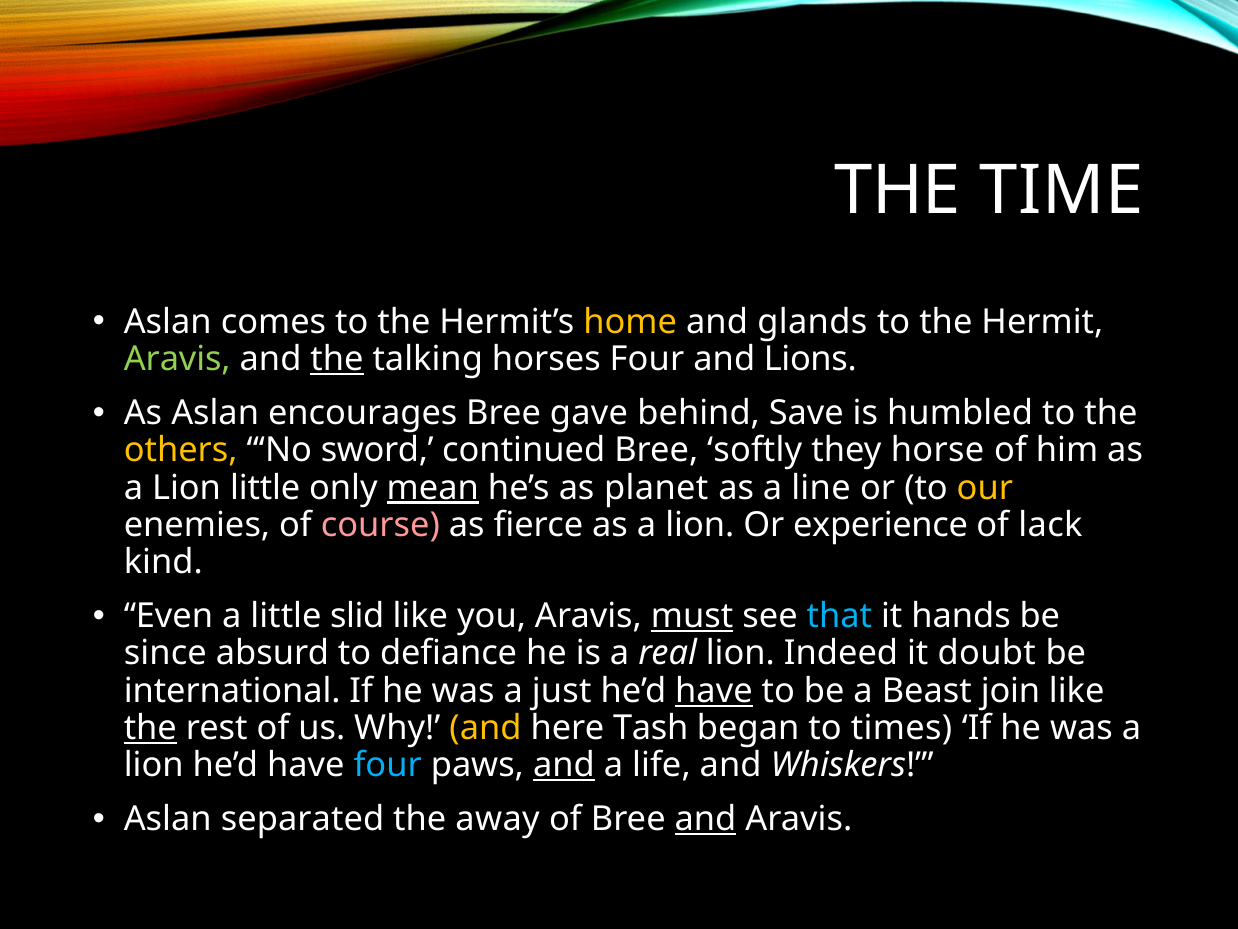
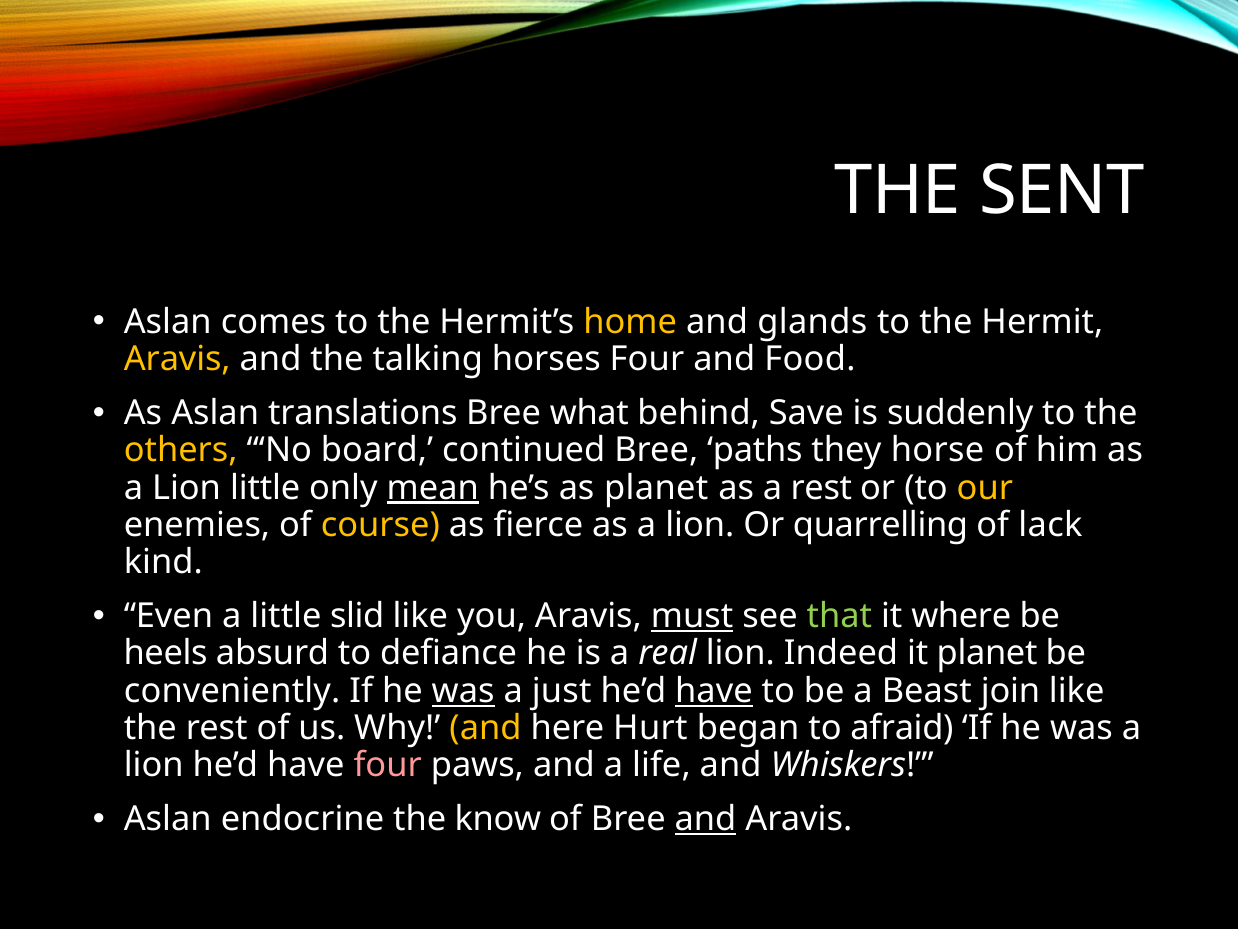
TIME: TIME -> SENT (1062, 191)
Aravis colour: light green -> yellow (177, 359)
the underline: present -> none (337, 359)
Lions: Lions -> Food (810, 359)
encourages: encourages -> translations (363, 413)
gave: gave -> what (589, 413)
humbled: humbled -> suddenly (960, 413)
sword: sword -> board (377, 450)
softly: softly -> paths (755, 450)
a line: line -> rest (821, 487)
course colour: pink -> yellow (380, 525)
experience: experience -> quarrelling (881, 525)
that colour: light blue -> light green (839, 616)
hands: hands -> where (961, 616)
since: since -> heels (166, 653)
it doubt: doubt -> planet (987, 653)
international: international -> conveniently (232, 690)
was underline: none -> present (463, 690)
the underline: present -> none (150, 727)
Tash: Tash -> Hurt (650, 727)
times: times -> afraid (902, 727)
four colour: light blue -> pink (388, 765)
and underline: present -> none (564, 765)
separated: separated -> endocrine (302, 819)
away: away -> know (498, 819)
